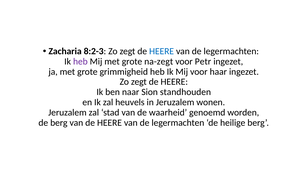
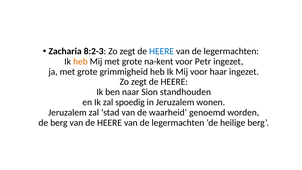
heb colour: purple -> orange (80, 61)
na-zegt: na-zegt -> na-kent (159, 61)
heuvels: heuvels -> spoedig (130, 102)
